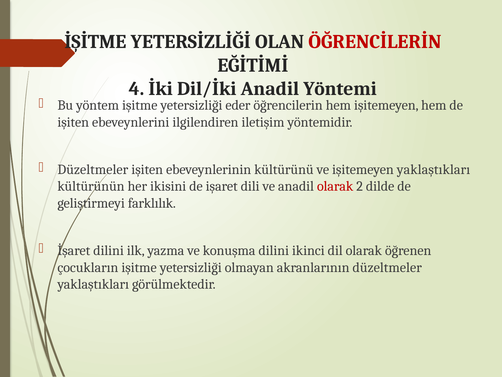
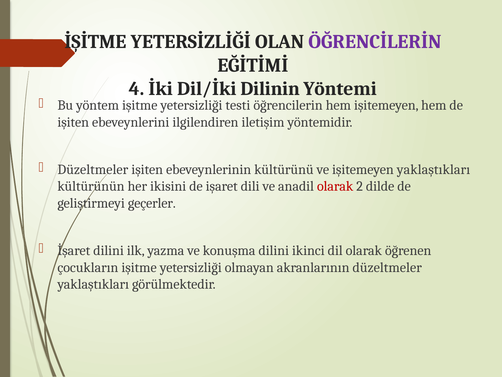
ÖĞRENCİLERİN colour: red -> purple (375, 42)
Dil/İki Anadil: Anadil -> Dilinin (270, 89)
eder: eder -> testi (238, 105)
farklılık: farklılık -> geçerler (152, 203)
